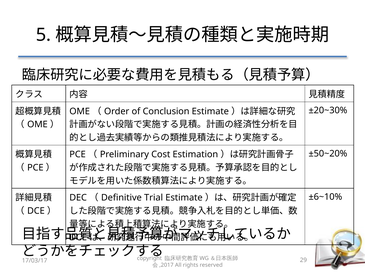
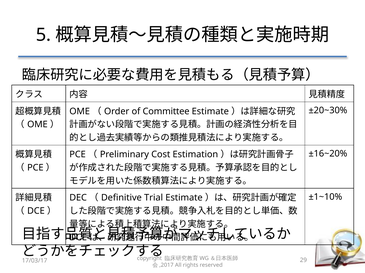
Conclusion: Conclusion -> Committee (166, 112)
±50~20%: ±50~20% -> ±16~20% (328, 154)
±6~10%: ±6~10% -> ±1~10% (325, 197)
